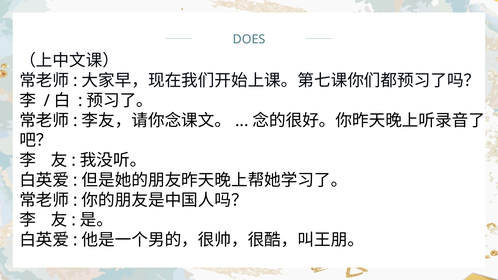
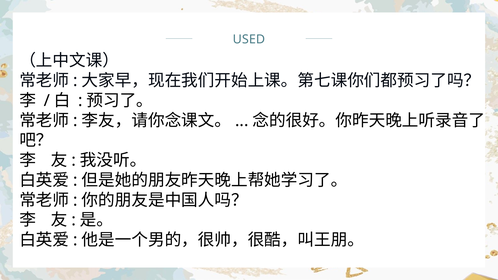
DOES: DOES -> USED (249, 39)
